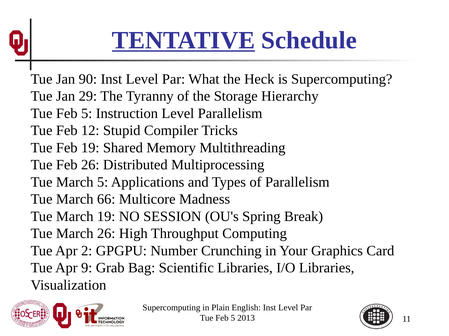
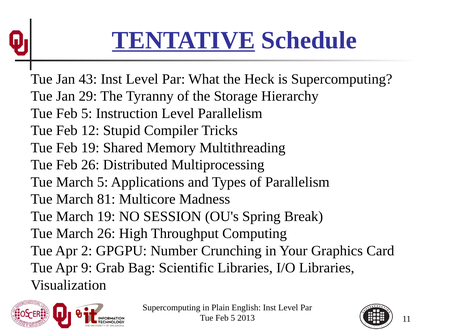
90: 90 -> 43 (88, 79)
66: 66 -> 81 (106, 200)
